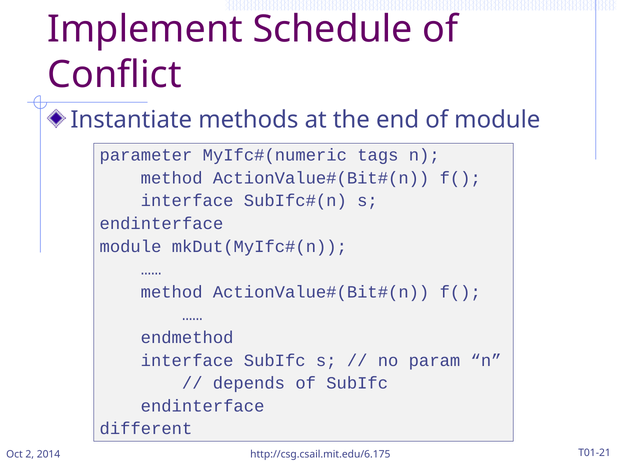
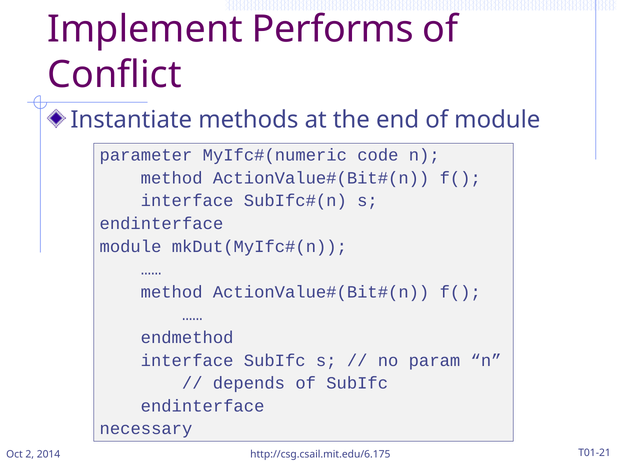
Schedule: Schedule -> Performs (333, 29)
tags: tags -> code (378, 155)
different: different -> necessary (146, 429)
